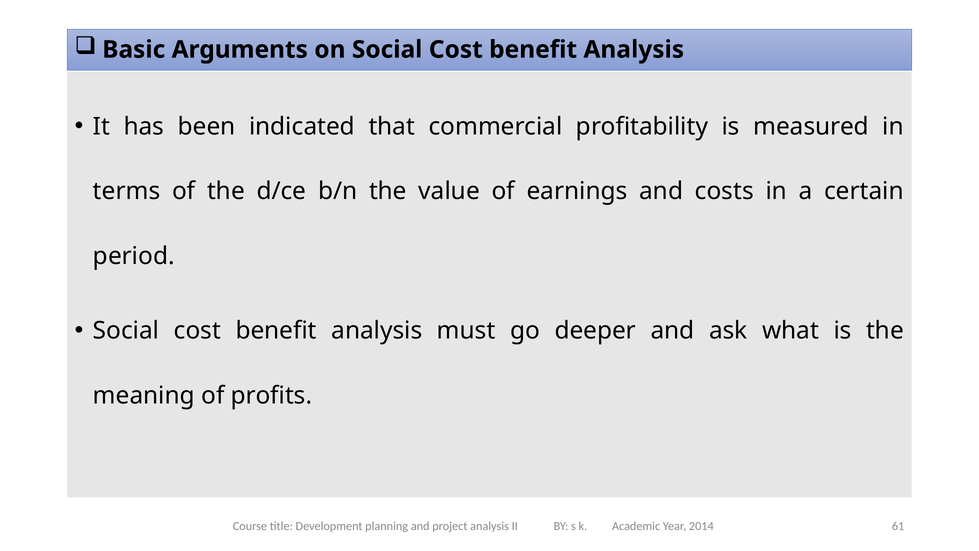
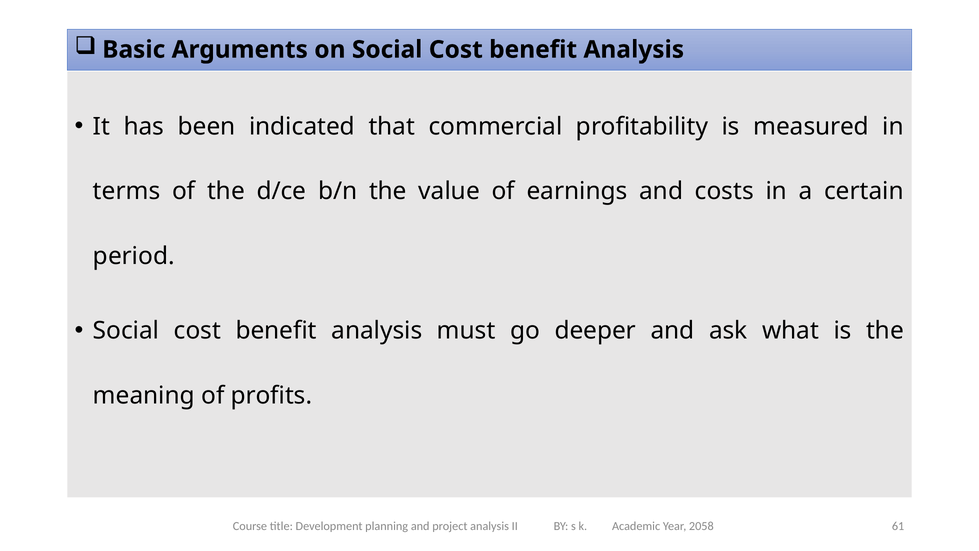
2014: 2014 -> 2058 (701, 526)
